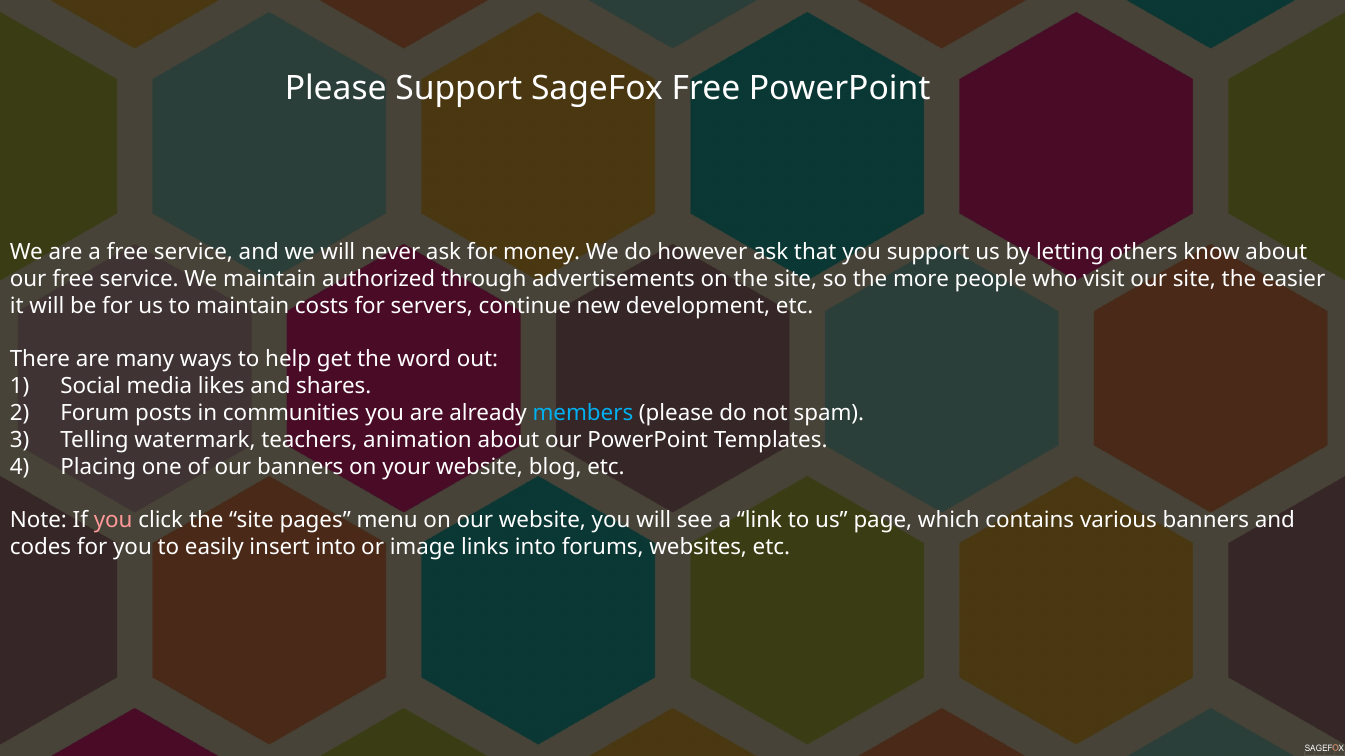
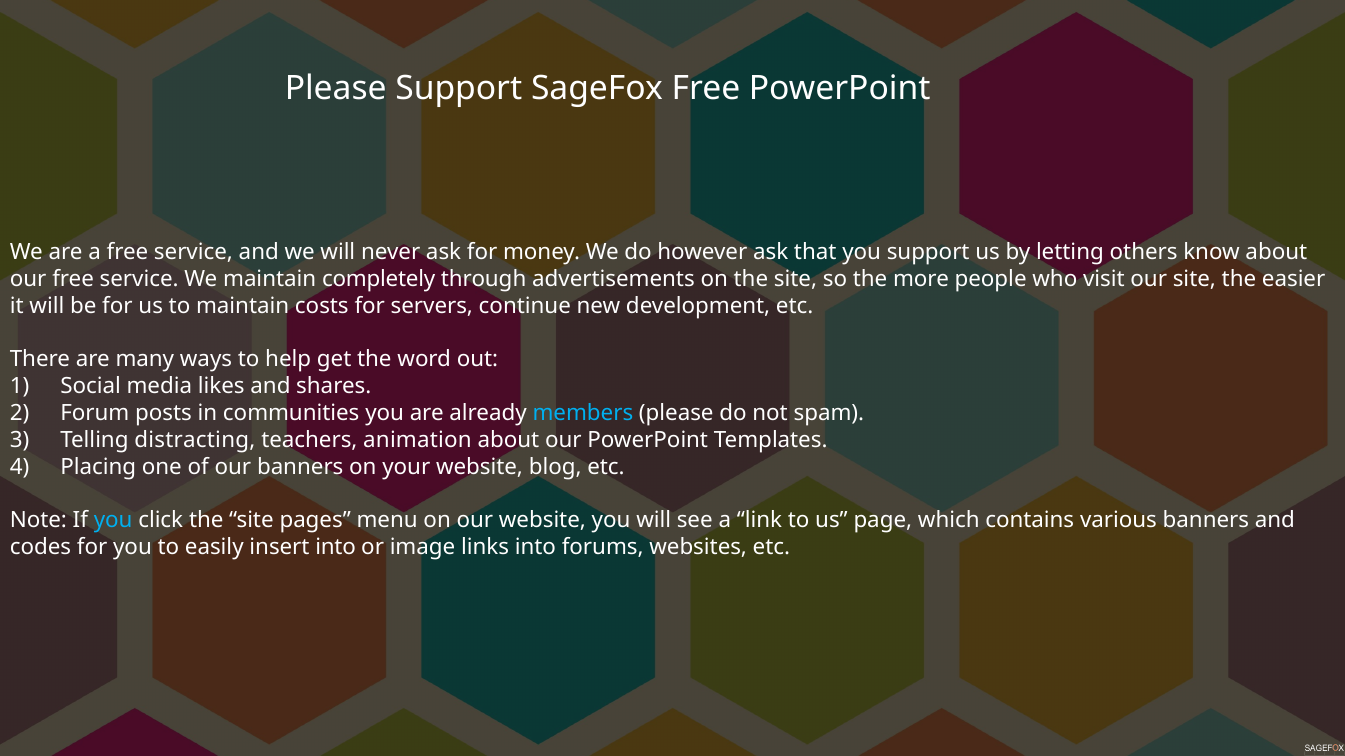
authorized: authorized -> completely (379, 279)
watermark: watermark -> distracting (195, 440)
you colour: pink -> light blue (113, 521)
